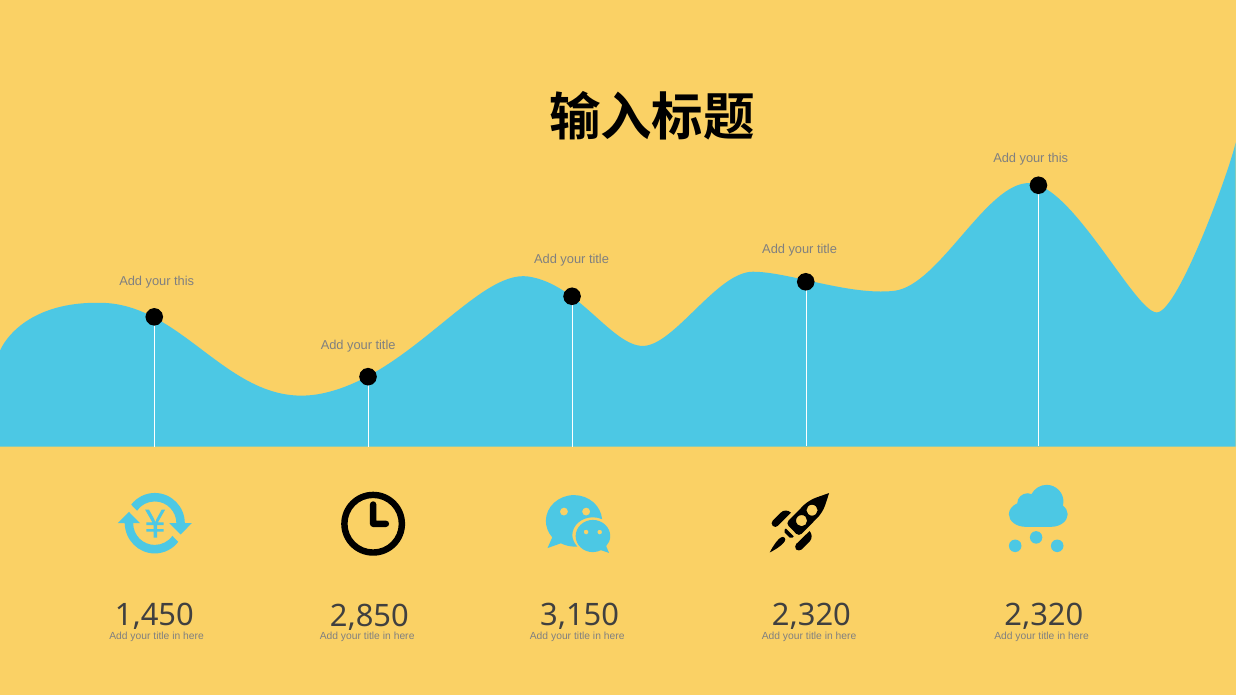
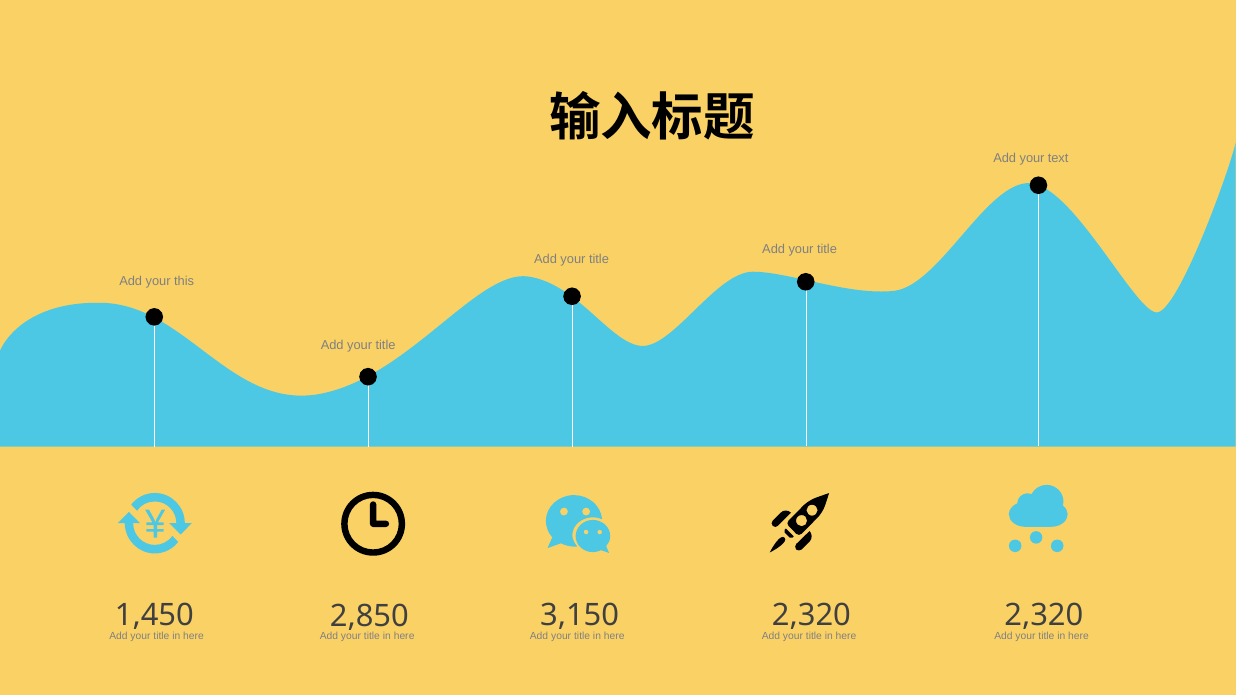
this: this -> text (1058, 158)
